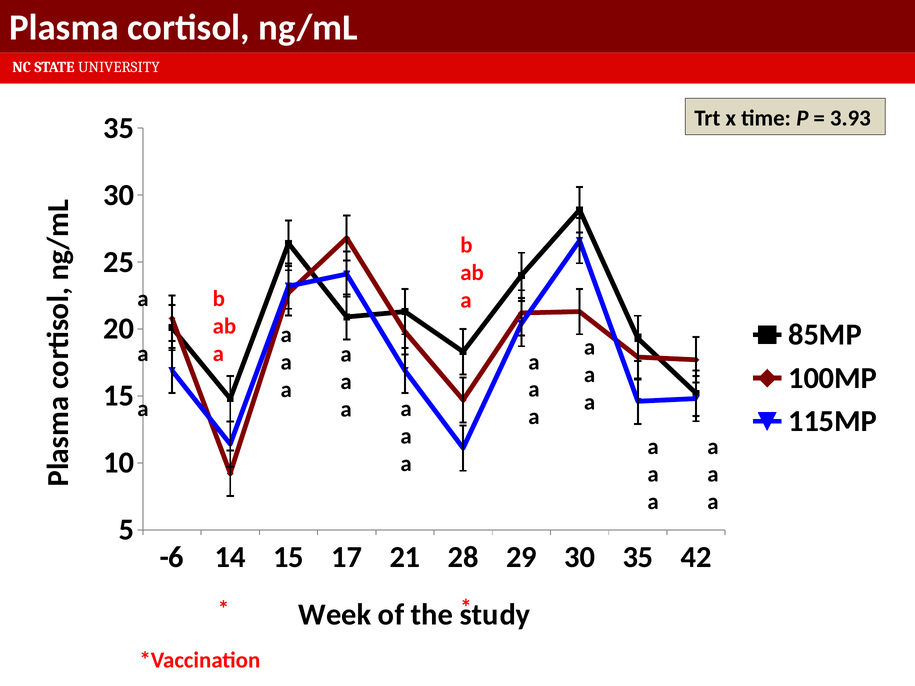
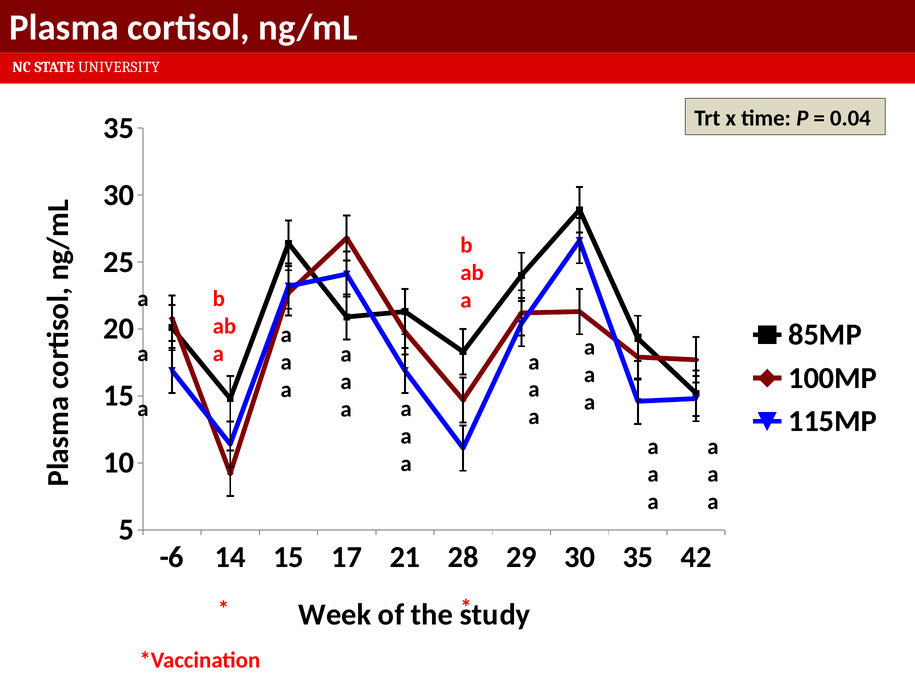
3.93: 3.93 -> 0.04 (850, 118)
